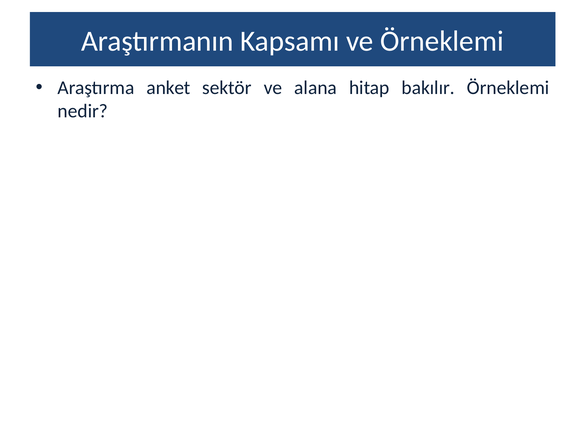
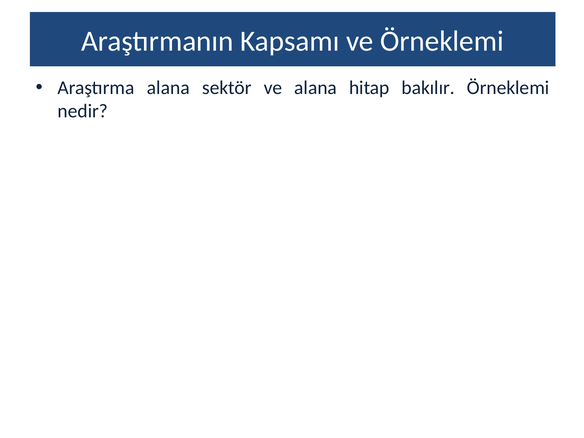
Araştırma anket: anket -> alana (168, 88)
